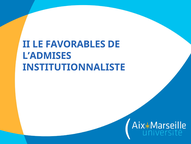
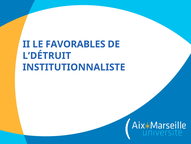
L’ADMISES: L’ADMISES -> L’DÉTRUIT (47, 55)
